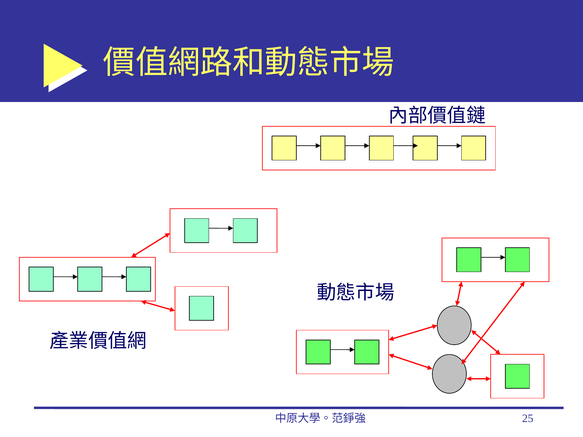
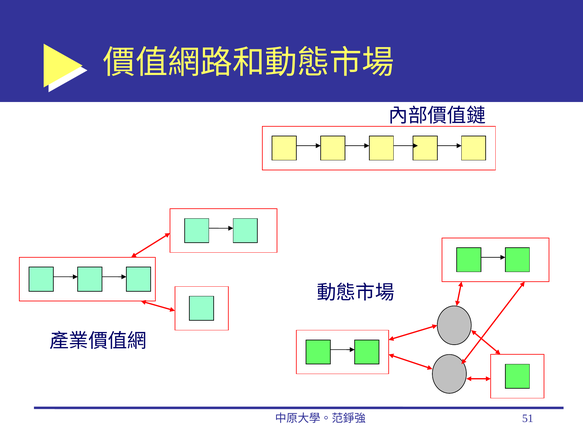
25: 25 -> 51 (528, 419)
